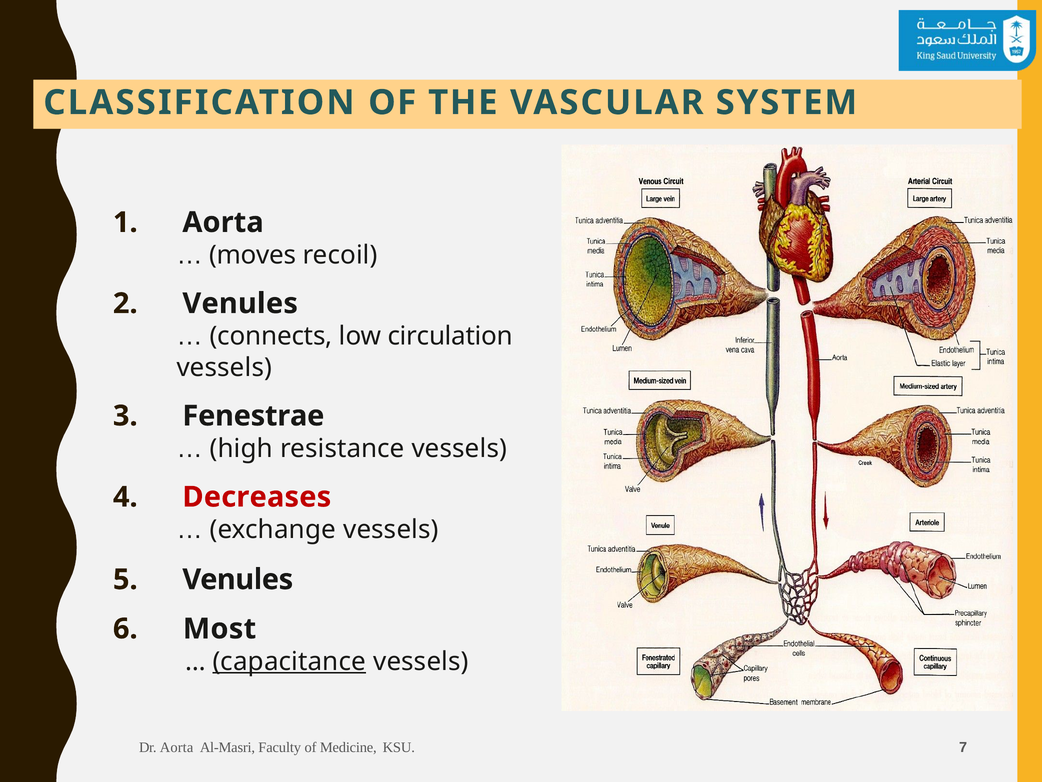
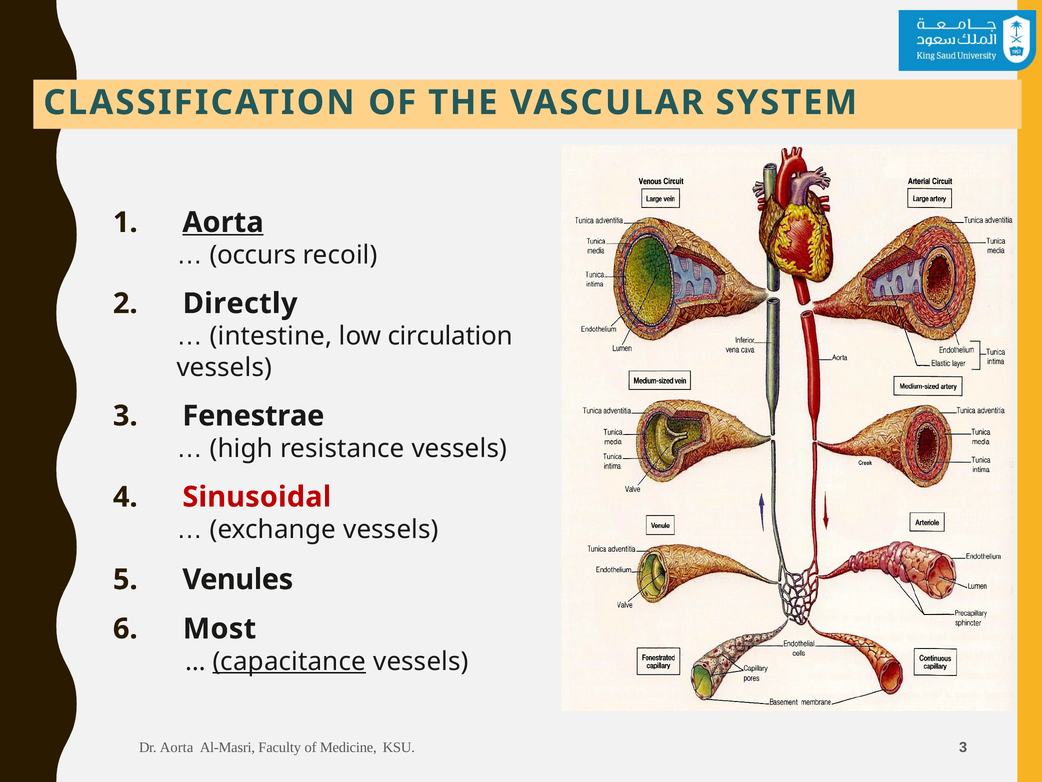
Aorta underline: none -> present (223, 222)
moves: moves -> occurs (253, 255)
2 Venules: Venules -> Directly (240, 303)
connects: connects -> intestine (271, 336)
Decreases: Decreases -> Sinusoidal (257, 497)
KSU 7: 7 -> 3 (963, 747)
